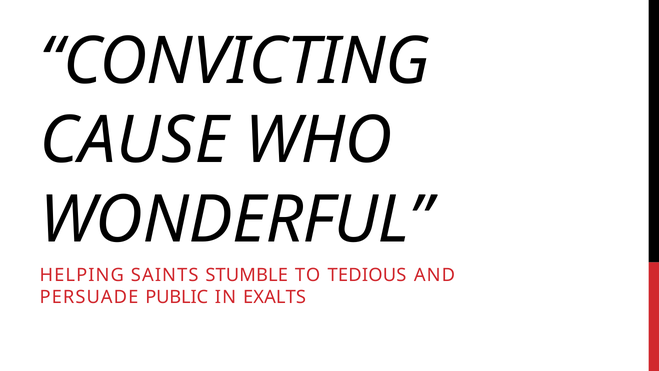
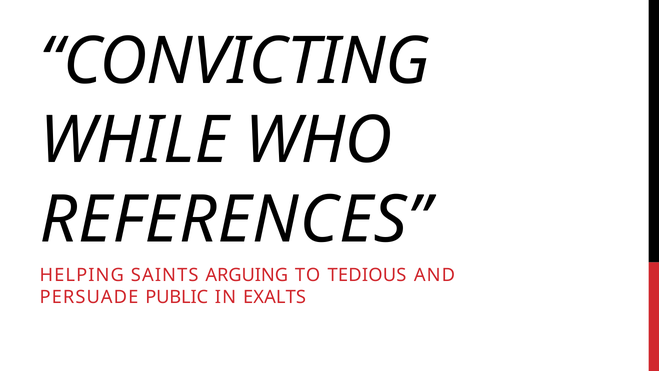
CAUSE: CAUSE -> WHILE (134, 141)
WONDERFUL: WONDERFUL -> REFERENCES (235, 220)
STUMBLE: STUMBLE -> ARGUING (247, 275)
